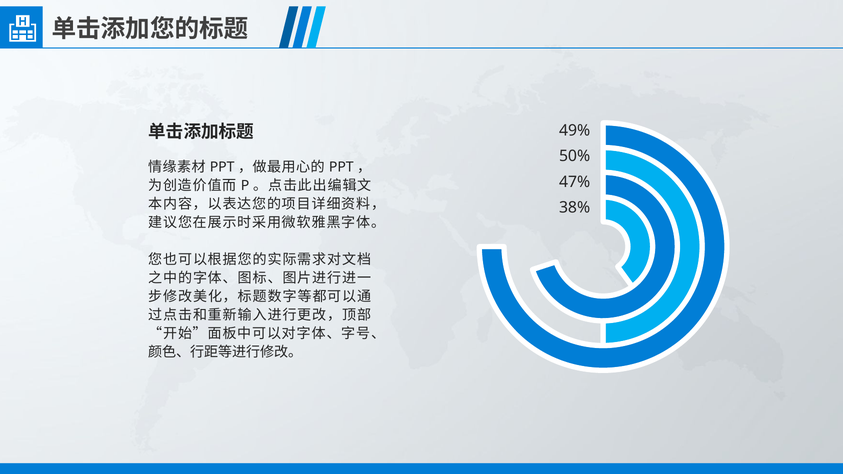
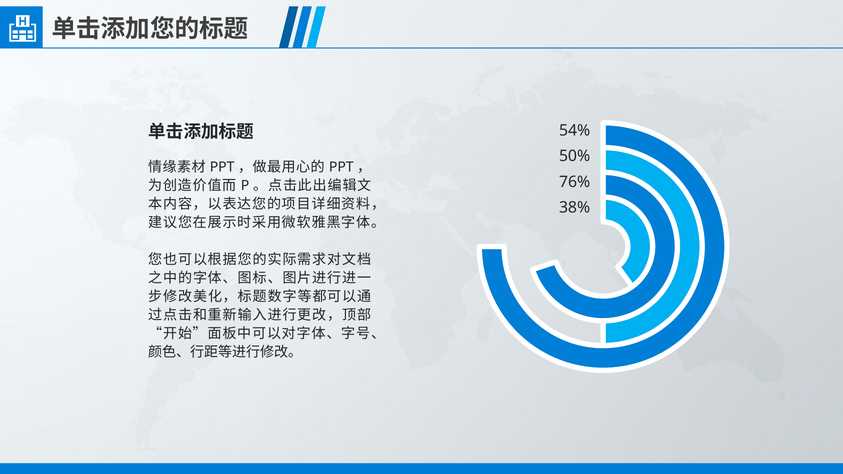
49%: 49% -> 54% (575, 130)
47%: 47% -> 76% (575, 182)
